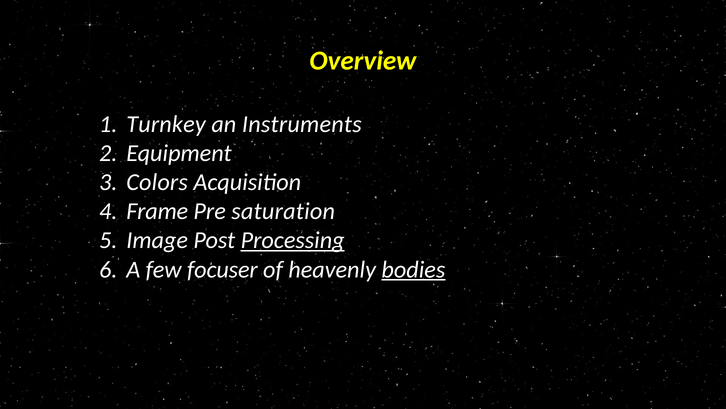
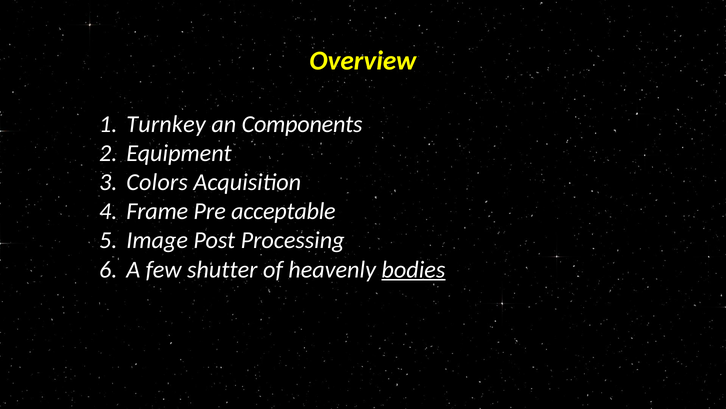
Instruments: Instruments -> Components (302, 124)
saturation: saturation -> acceptable (283, 211)
Processing underline: present -> none (293, 240)
focuser: focuser -> shutter (222, 269)
